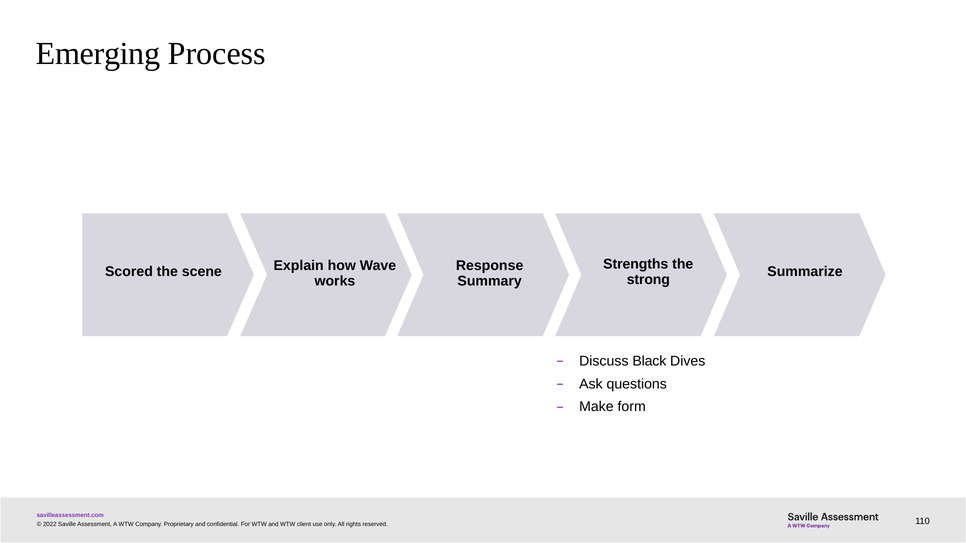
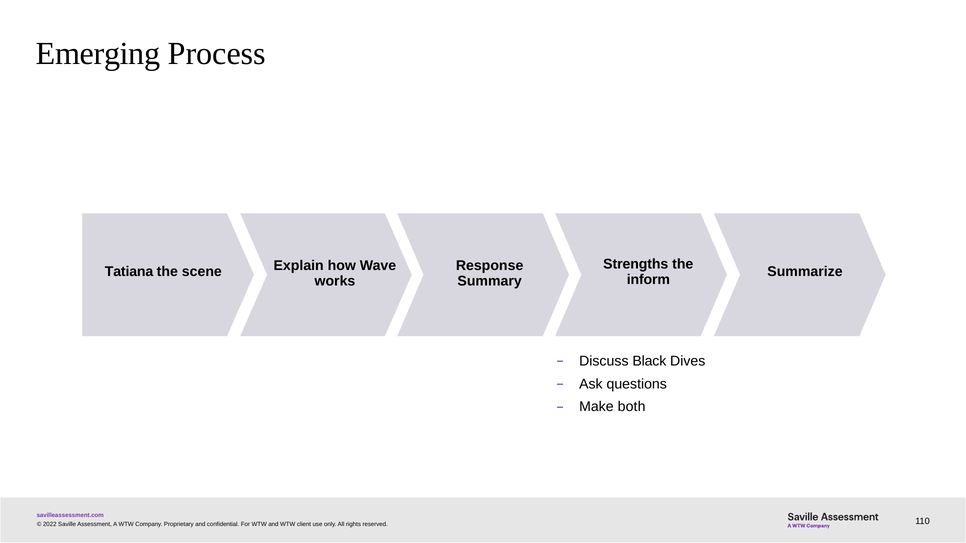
Scored: Scored -> Tatiana (129, 272)
strong: strong -> inform (648, 280)
form: form -> both (632, 407)
